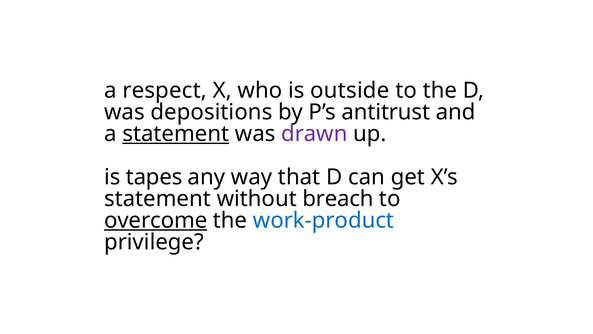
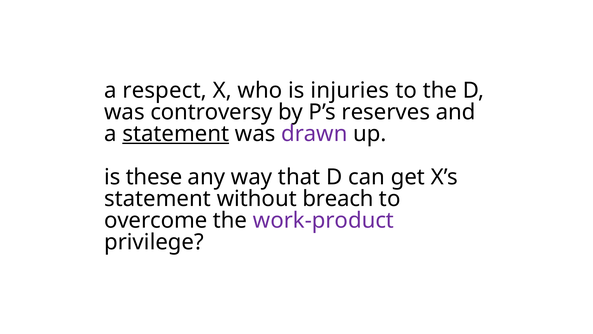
outside: outside -> injuries (350, 91)
depositions: depositions -> controversy (212, 112)
antitrust: antitrust -> reserves (386, 112)
tapes: tapes -> these (154, 177)
overcome underline: present -> none (156, 220)
work-product colour: blue -> purple (324, 220)
